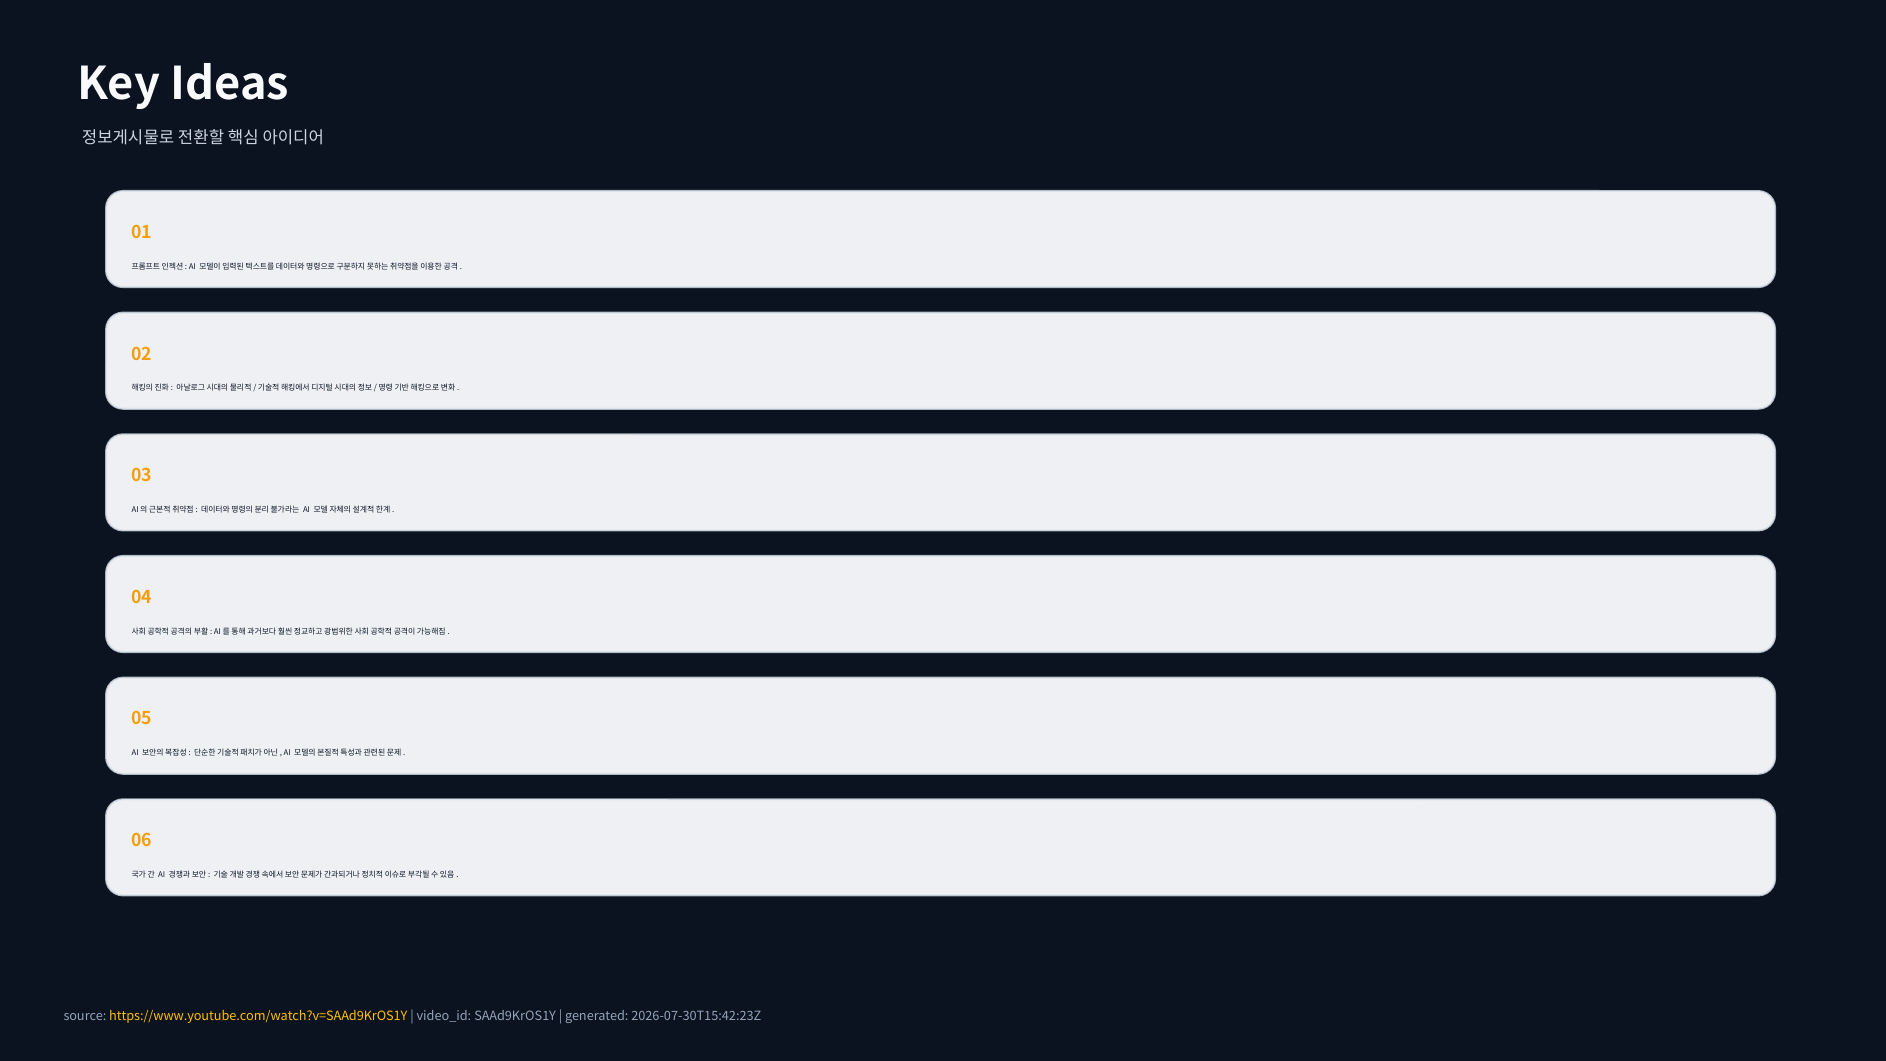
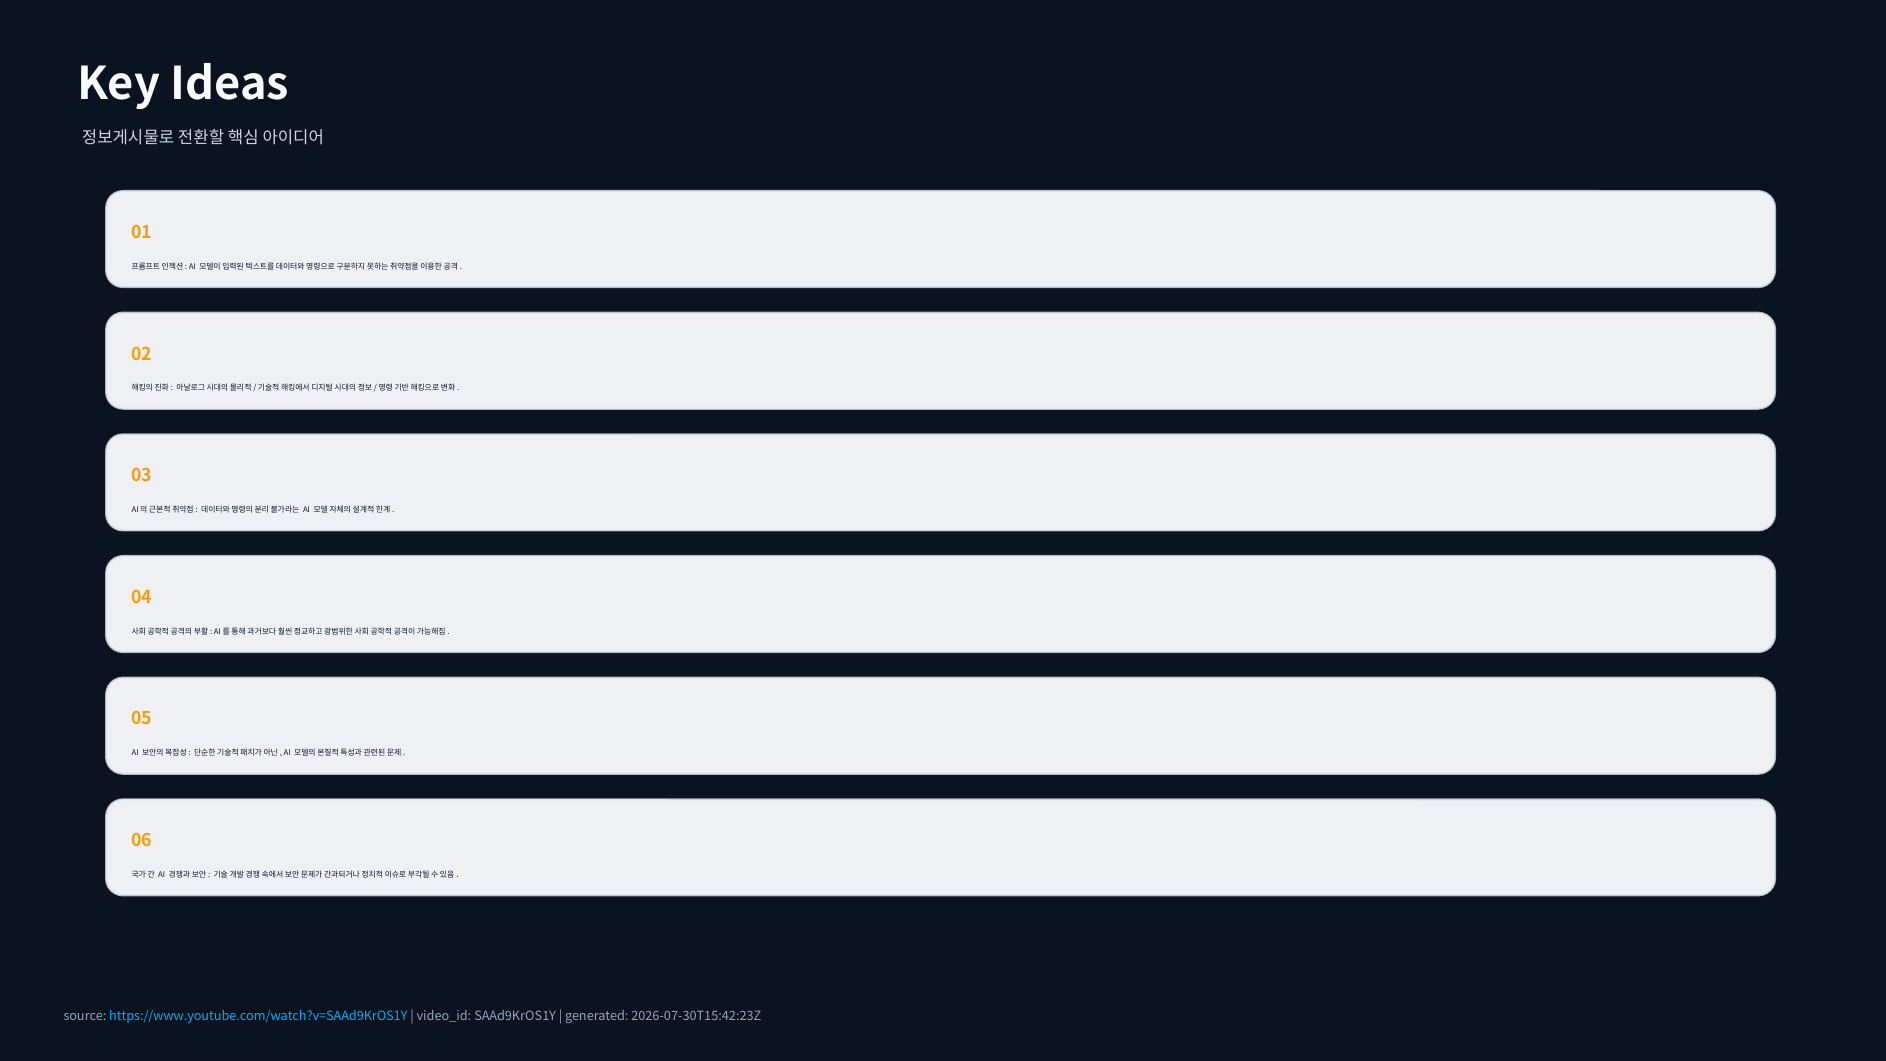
https://www.youtube.com/watch?v=SAAd9KrOS1Y colour: yellow -> light blue (258, 1016)
